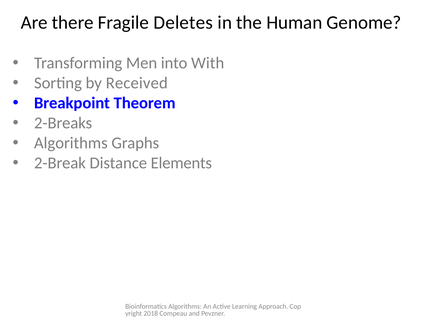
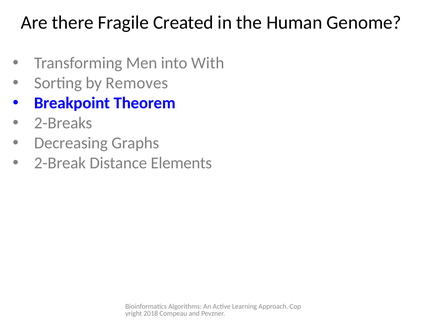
Deletes: Deletes -> Created (183, 22)
Received: Received -> Removes (137, 83)
Algorithms: Algorithms -> Decreasing (71, 143)
